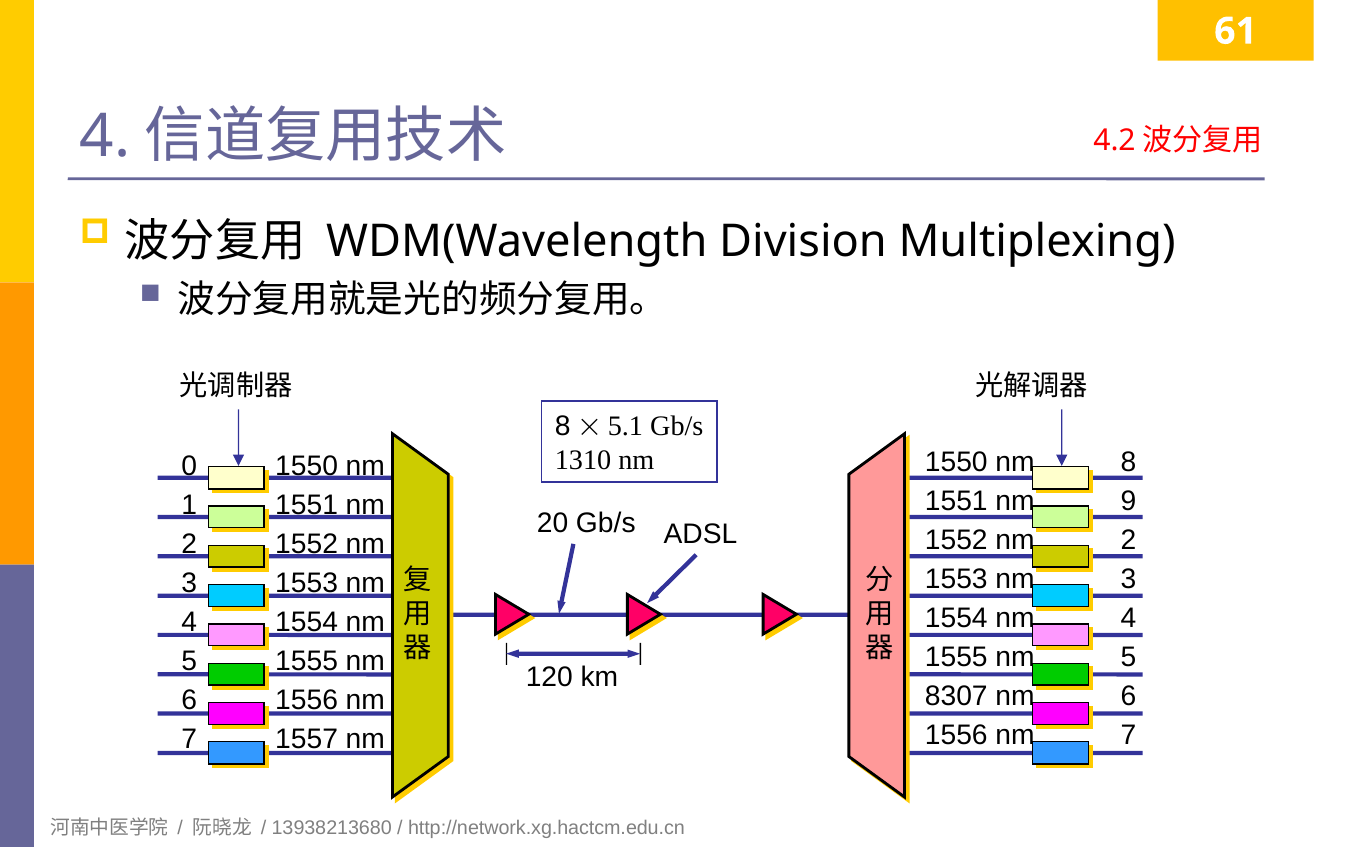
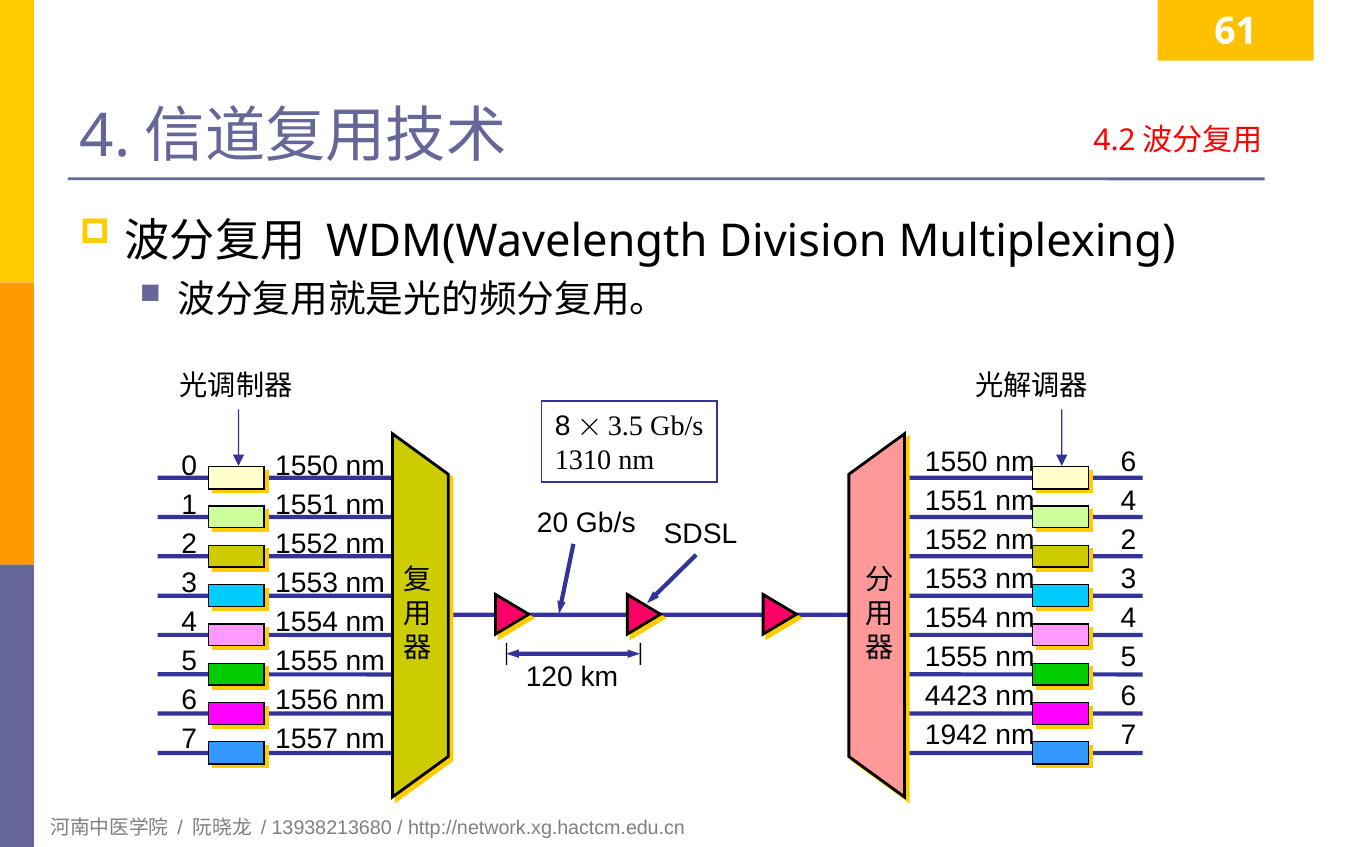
5.1: 5.1 -> 3.5 (625, 426)
1550 nm 8: 8 -> 6 (1129, 462)
1551 nm 9: 9 -> 4 (1129, 501)
ADSL: ADSL -> SDSL (700, 534)
8307: 8307 -> 4423 (956, 696)
1556: 1556 -> 1942 (956, 735)
